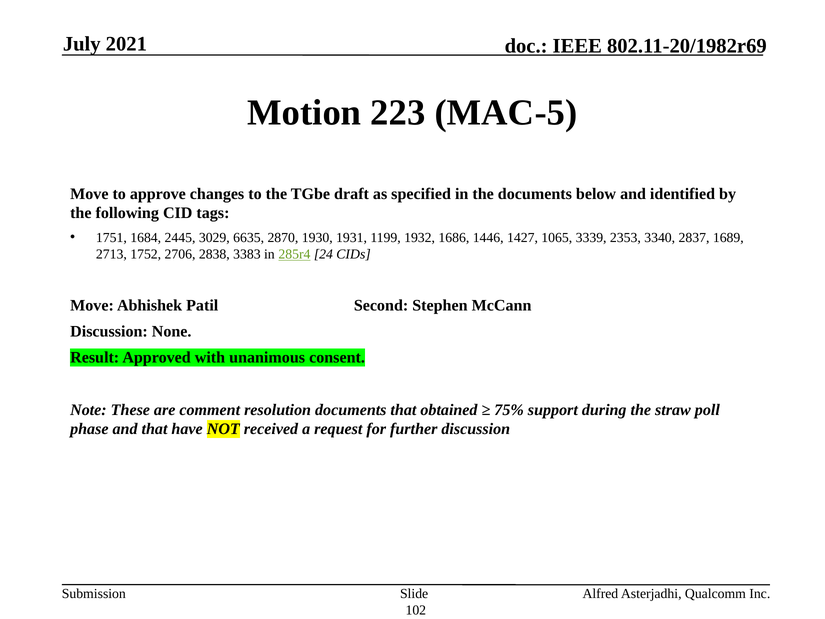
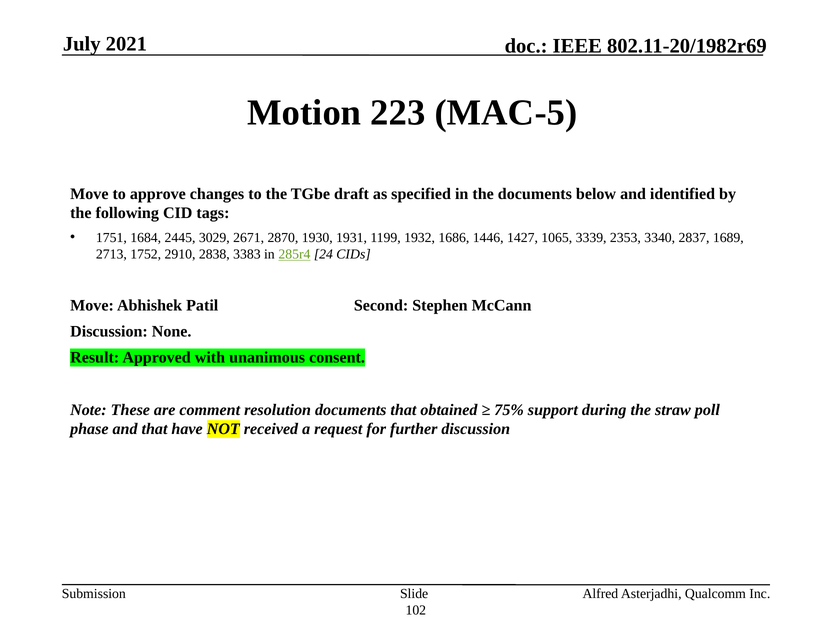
6635: 6635 -> 2671 (249, 238)
2706: 2706 -> 2910 (180, 254)
